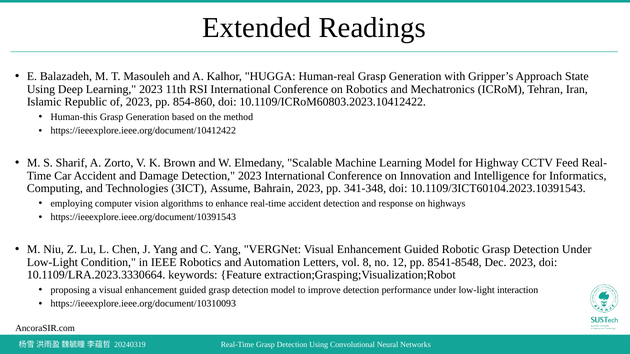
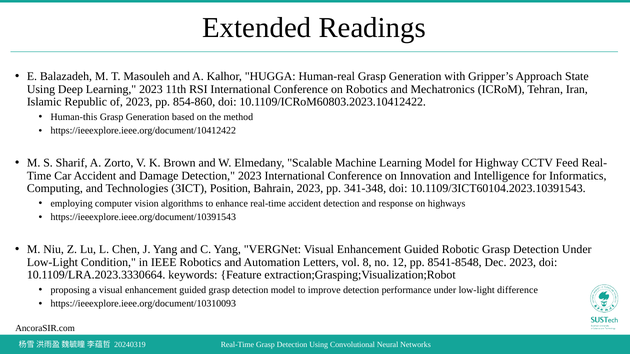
Assume: Assume -> Position (230, 189)
interaction: interaction -> difference (518, 290)
